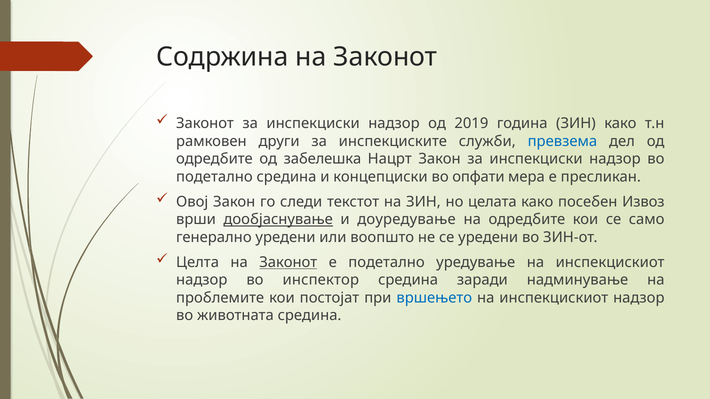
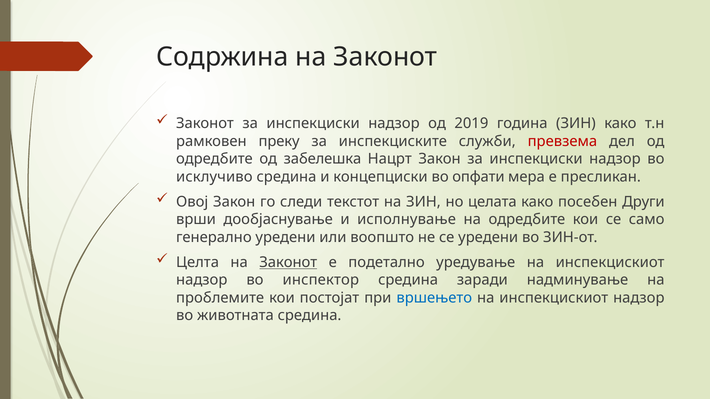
други: други -> преку (279, 141)
превзема colour: blue -> red (562, 141)
подетално: подетално -> исклучиво (214, 177)
Извоз: Извоз -> Други (643, 202)
дообјаснување underline: present -> none (278, 220)
доуредување: доуредување -> исполнување (407, 220)
